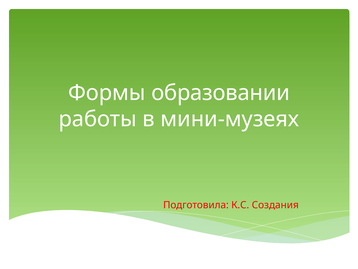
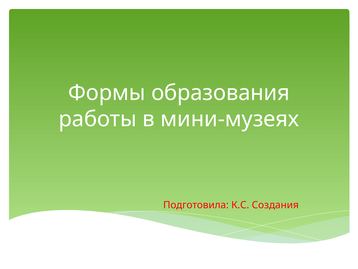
образовании: образовании -> образования (221, 93)
